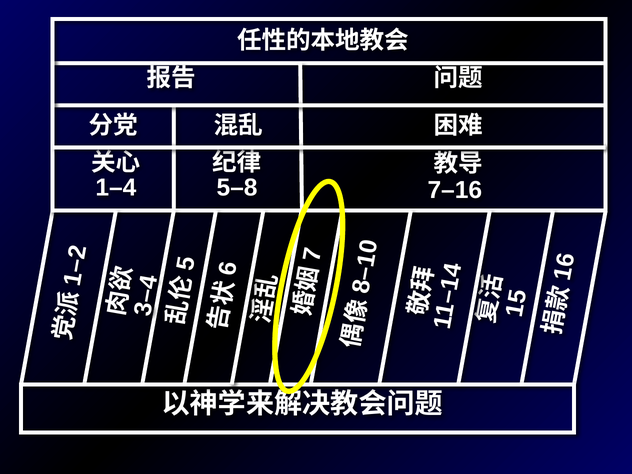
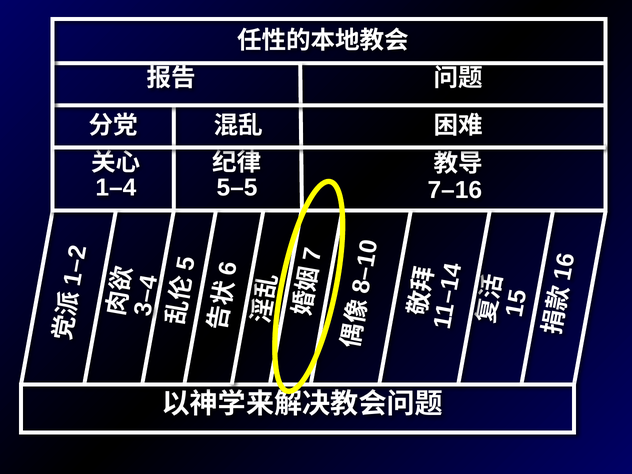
5–8: 5–8 -> 5–5 (237, 188)
